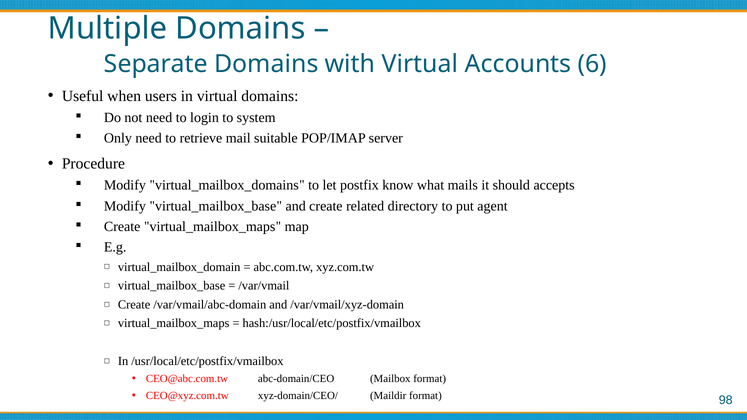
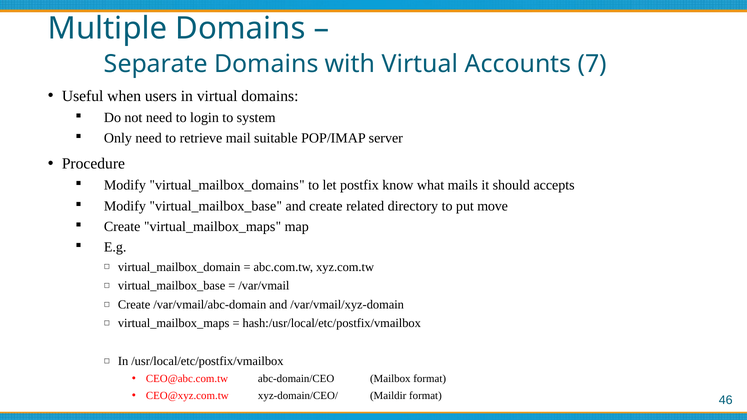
6: 6 -> 7 (592, 64)
agent: agent -> move (493, 206)
98: 98 -> 46 (726, 401)
